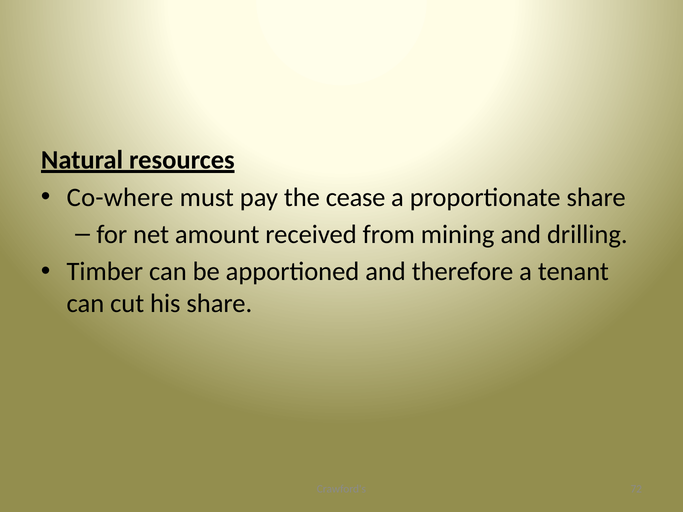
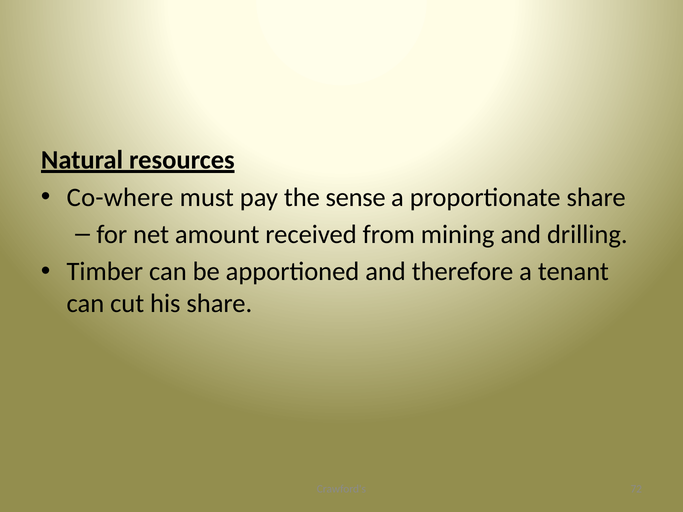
cease: cease -> sense (356, 197)
